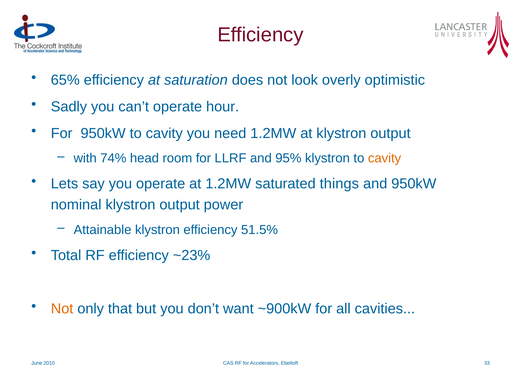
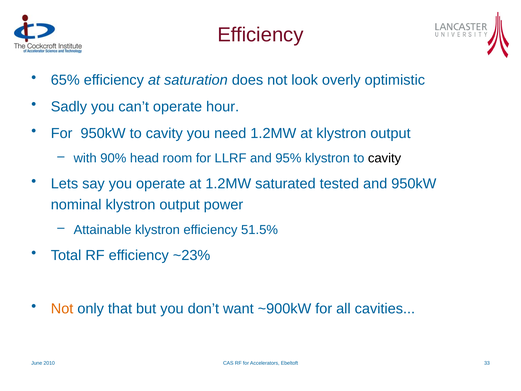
74%: 74% -> 90% (113, 158)
cavity colour: orange -> black (385, 158)
things: things -> tested (339, 184)
